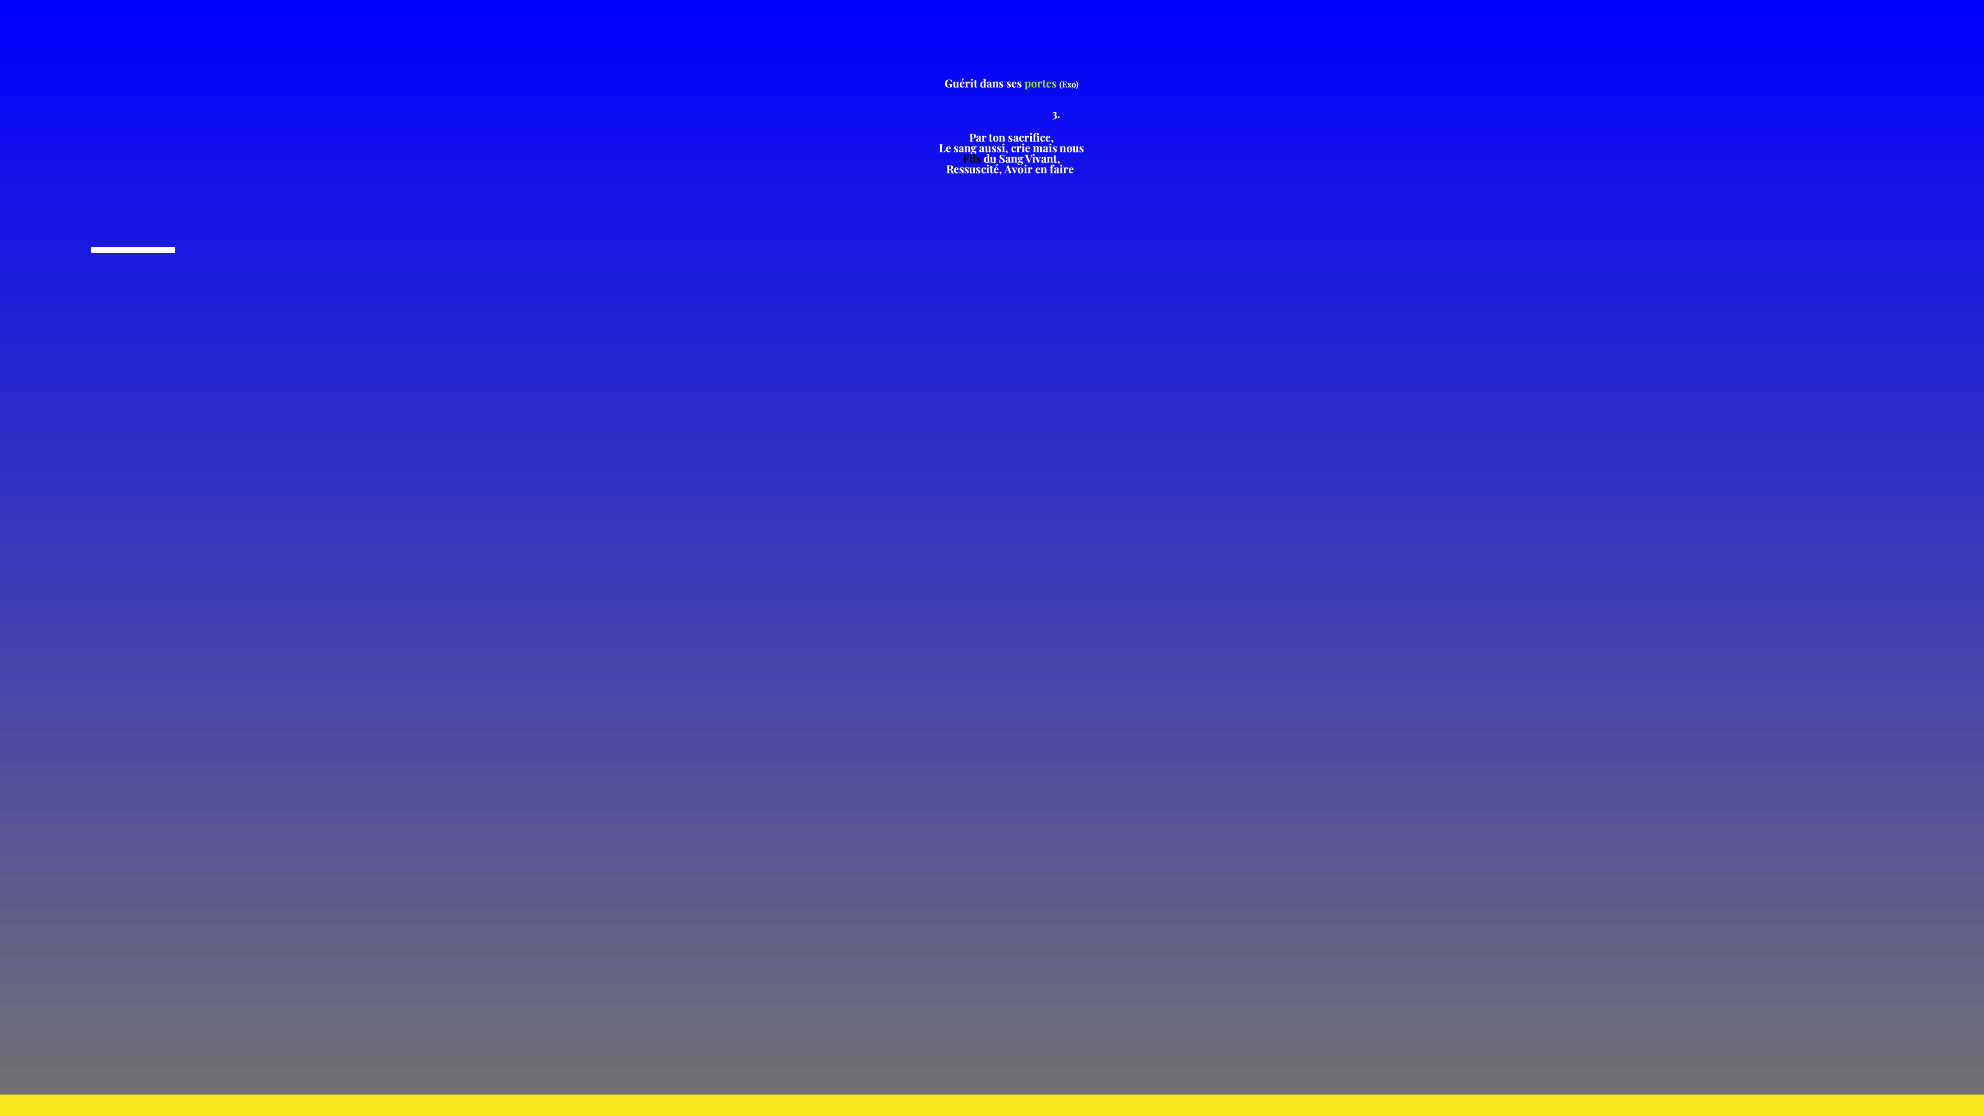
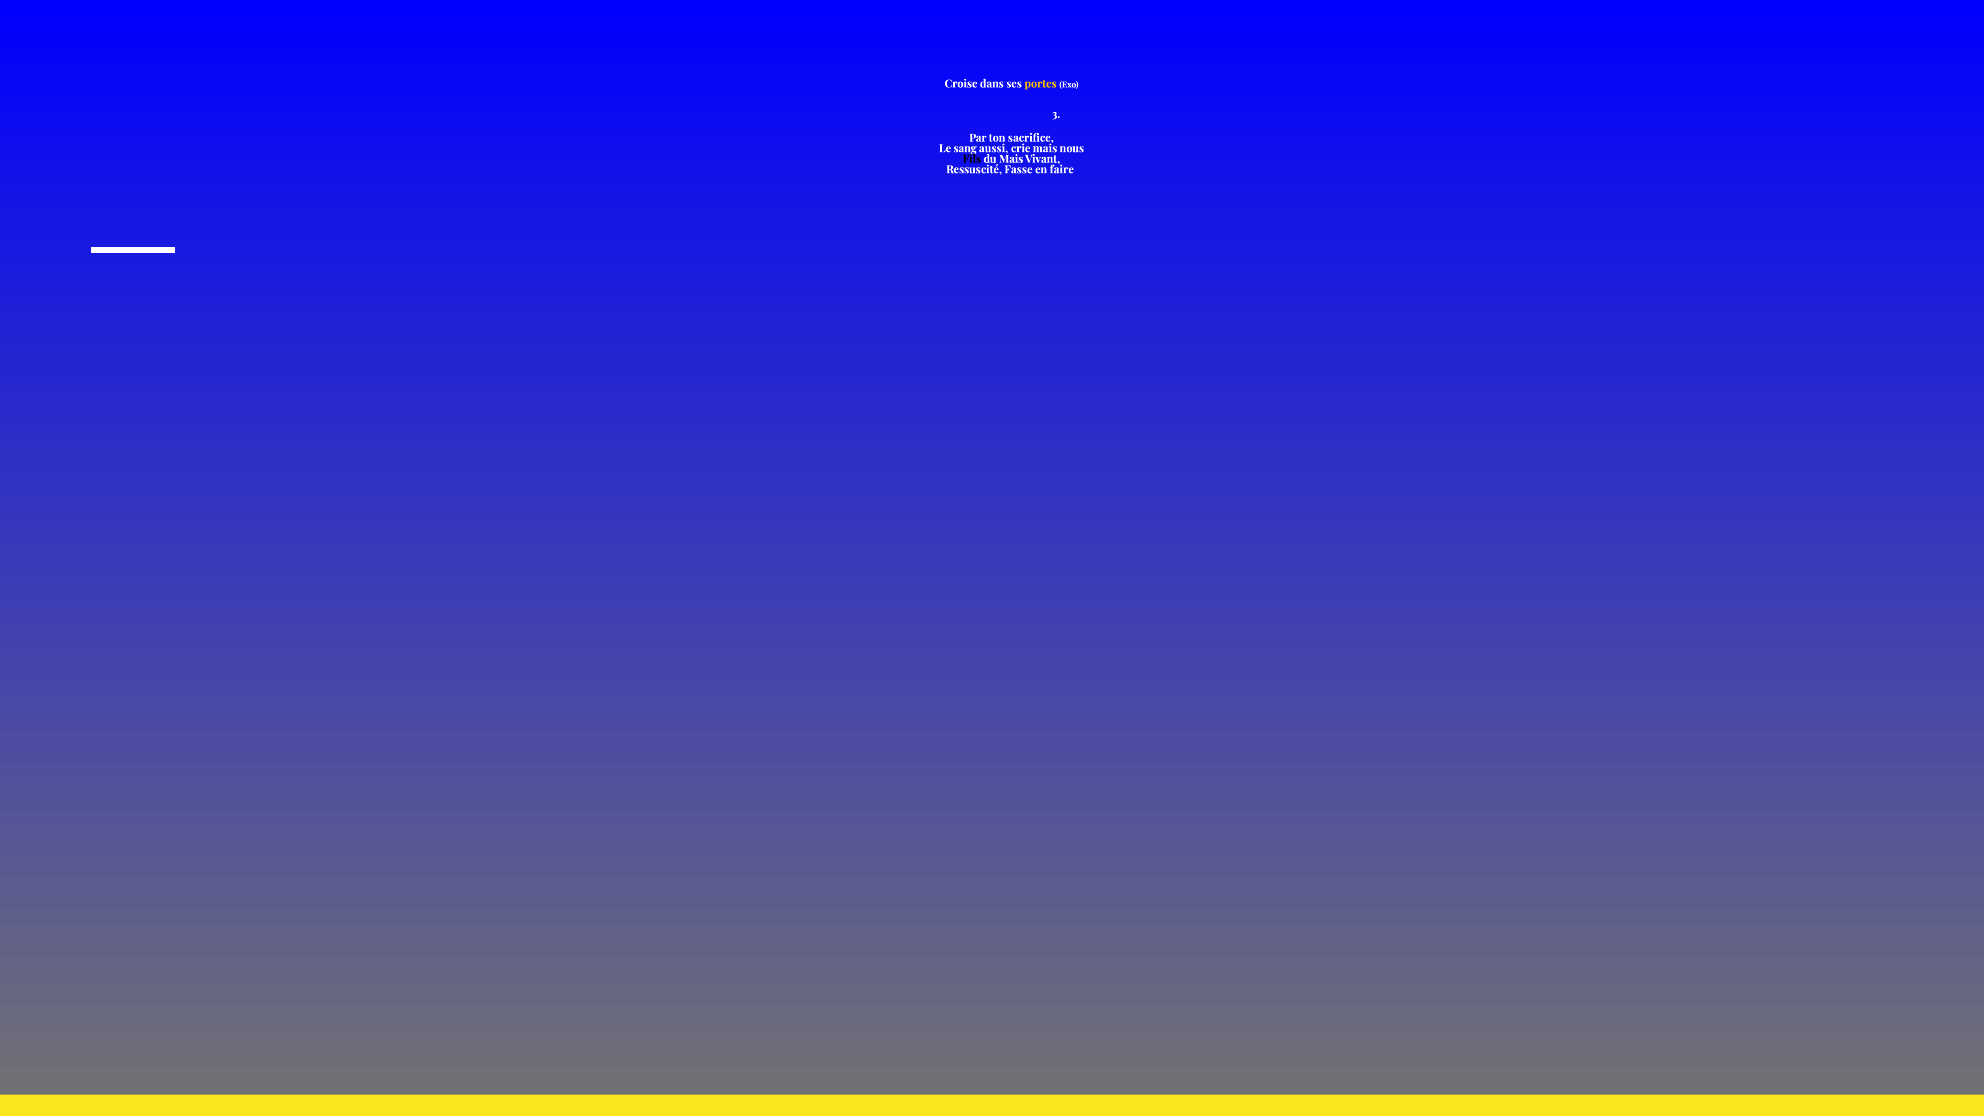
Guérit: Guérit -> Croise (961, 84)
portes colour: light green -> yellow (1040, 84)
du Sang: Sang -> Mais (1011, 159)
Avoir: Avoir -> Fasse (1018, 170)
